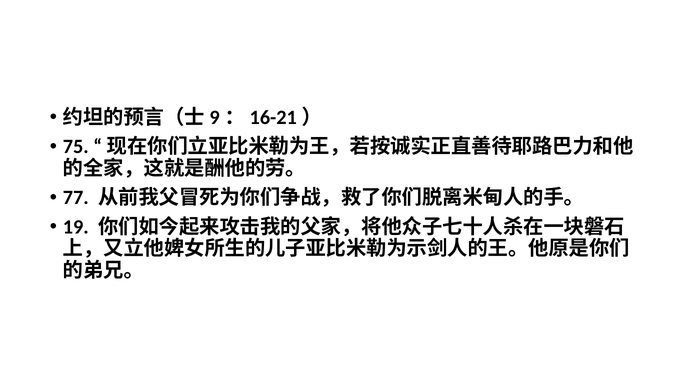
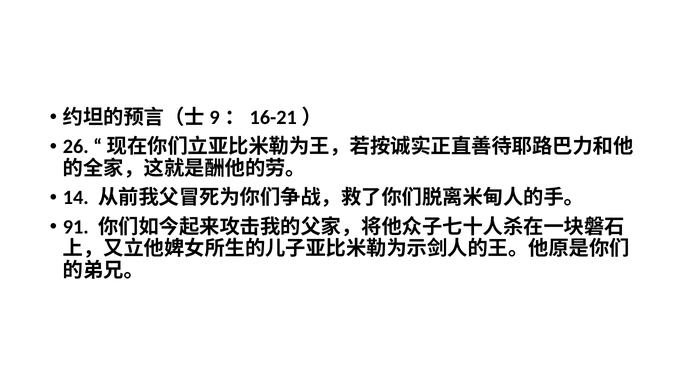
75: 75 -> 26 (76, 147)
77: 77 -> 14 (76, 198)
19: 19 -> 91 (76, 227)
